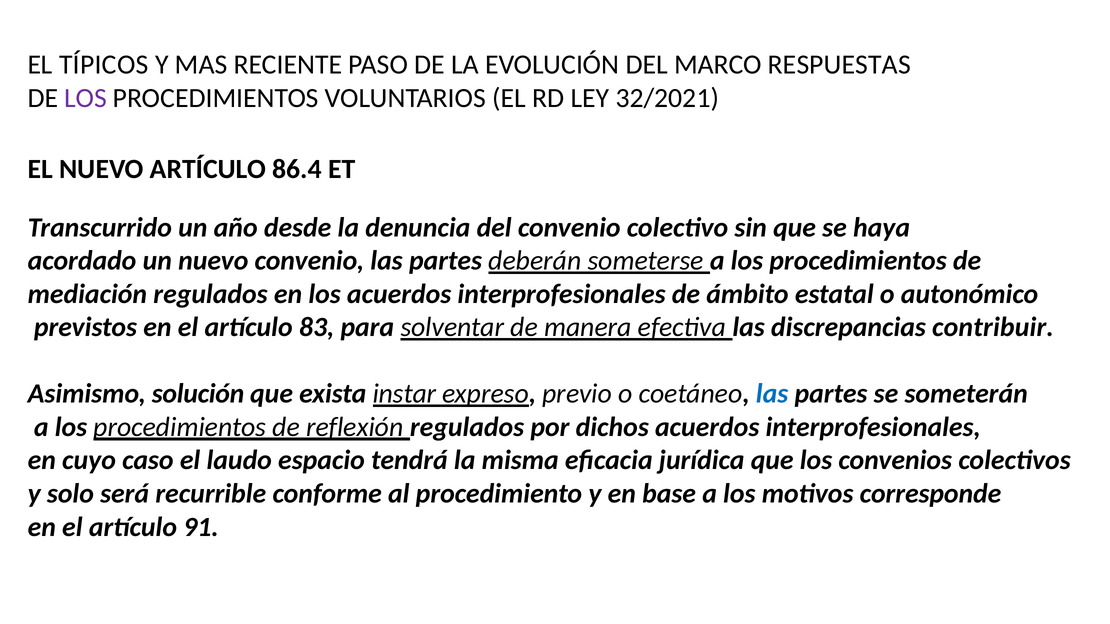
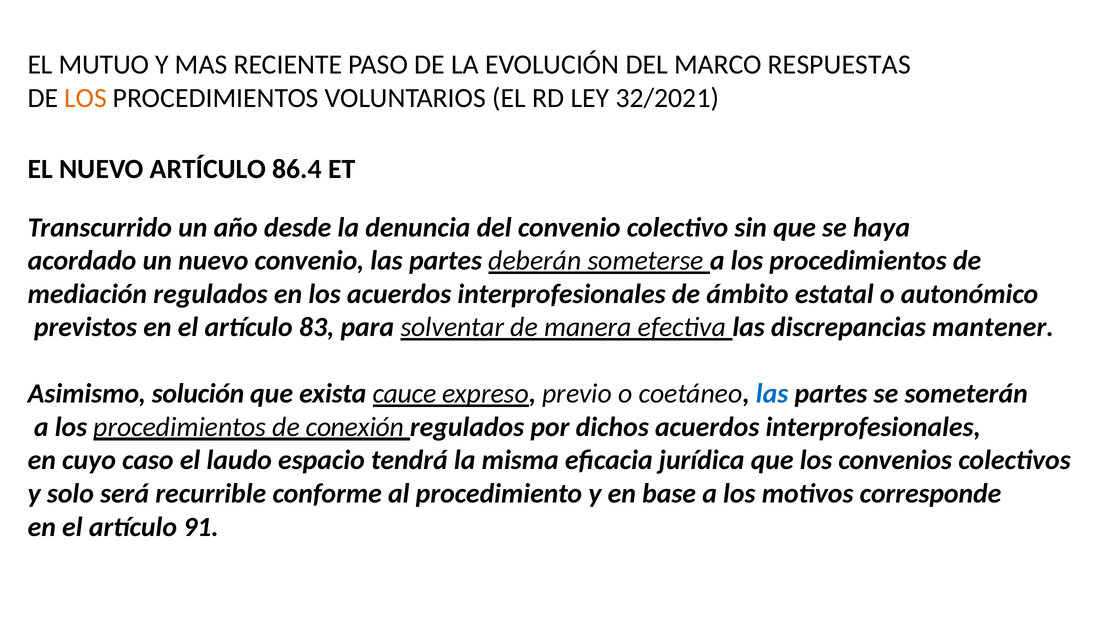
TÍPICOS: TÍPICOS -> MUTUO (104, 65)
LOS colour: purple -> orange (86, 98)
contribuir: contribuir -> mantener (993, 327)
instar: instar -> cauce (404, 394)
reflexión: reflexión -> conexión (355, 427)
